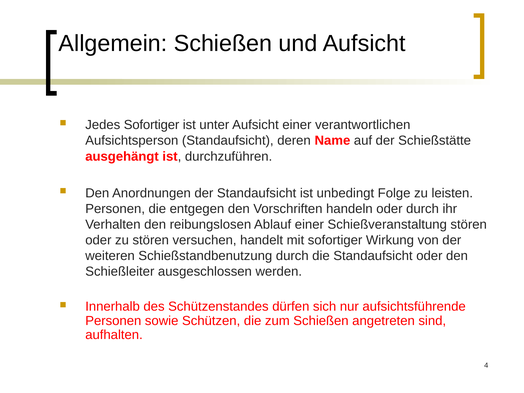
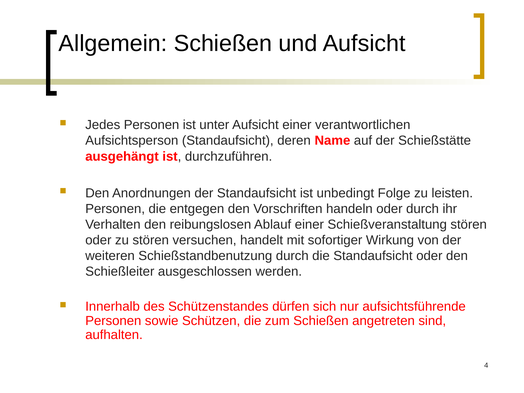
Jedes Sofortiger: Sofortiger -> Personen (152, 125)
